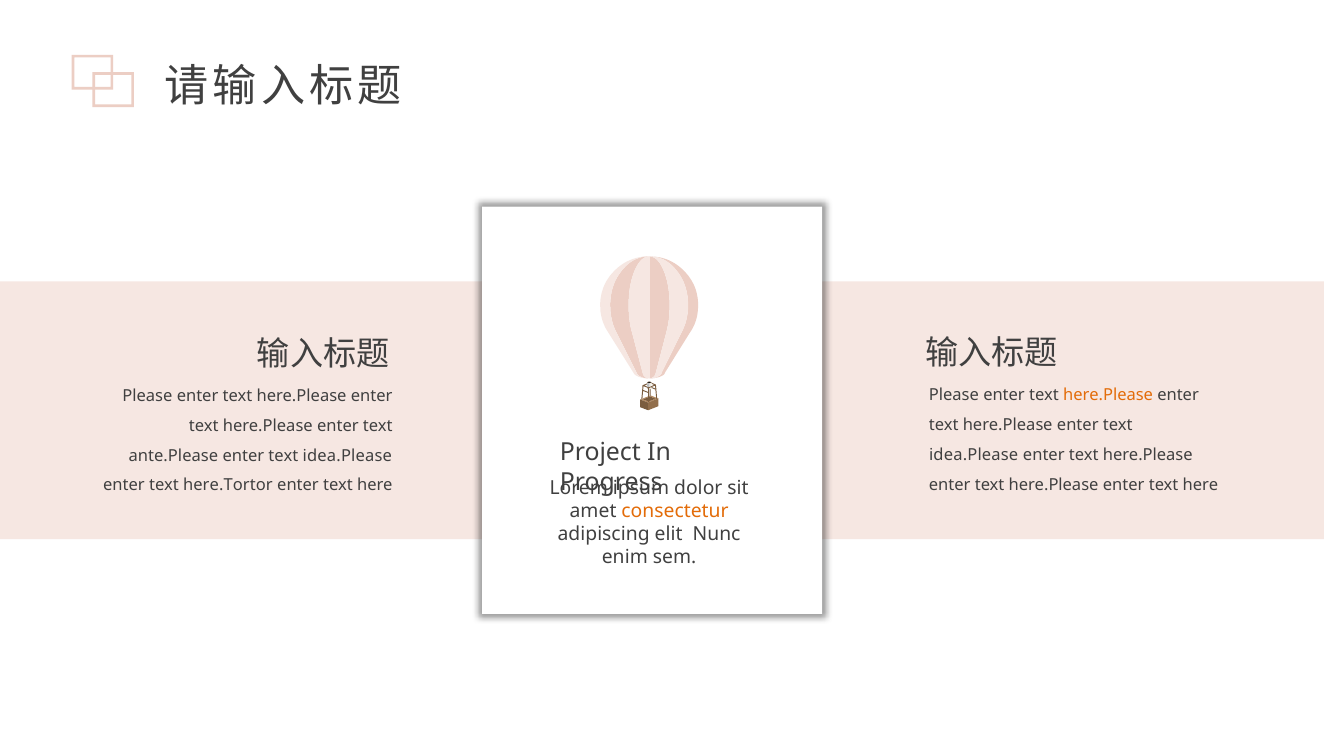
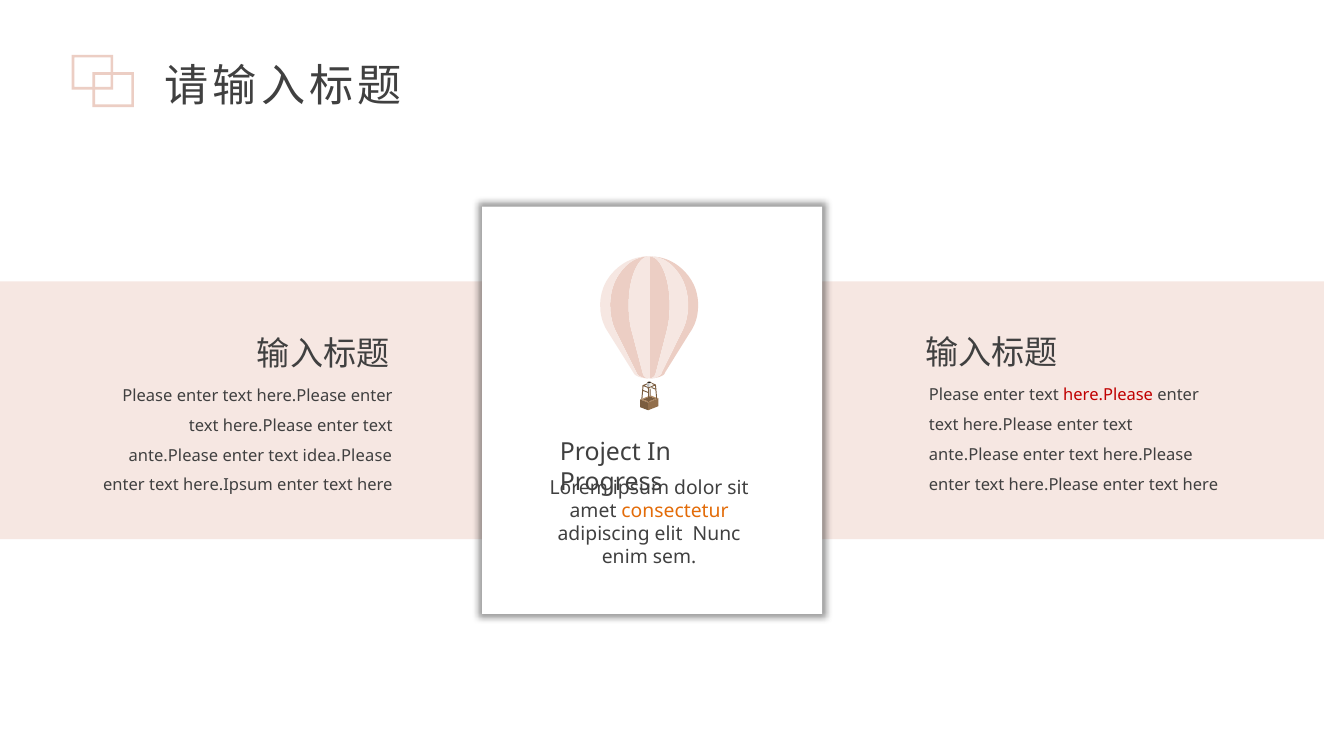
here.Please colour: orange -> red (1108, 395)
idea.Please: idea.Please -> ante.Please (974, 455)
here.Tortor: here.Tortor -> here.Ipsum (228, 485)
